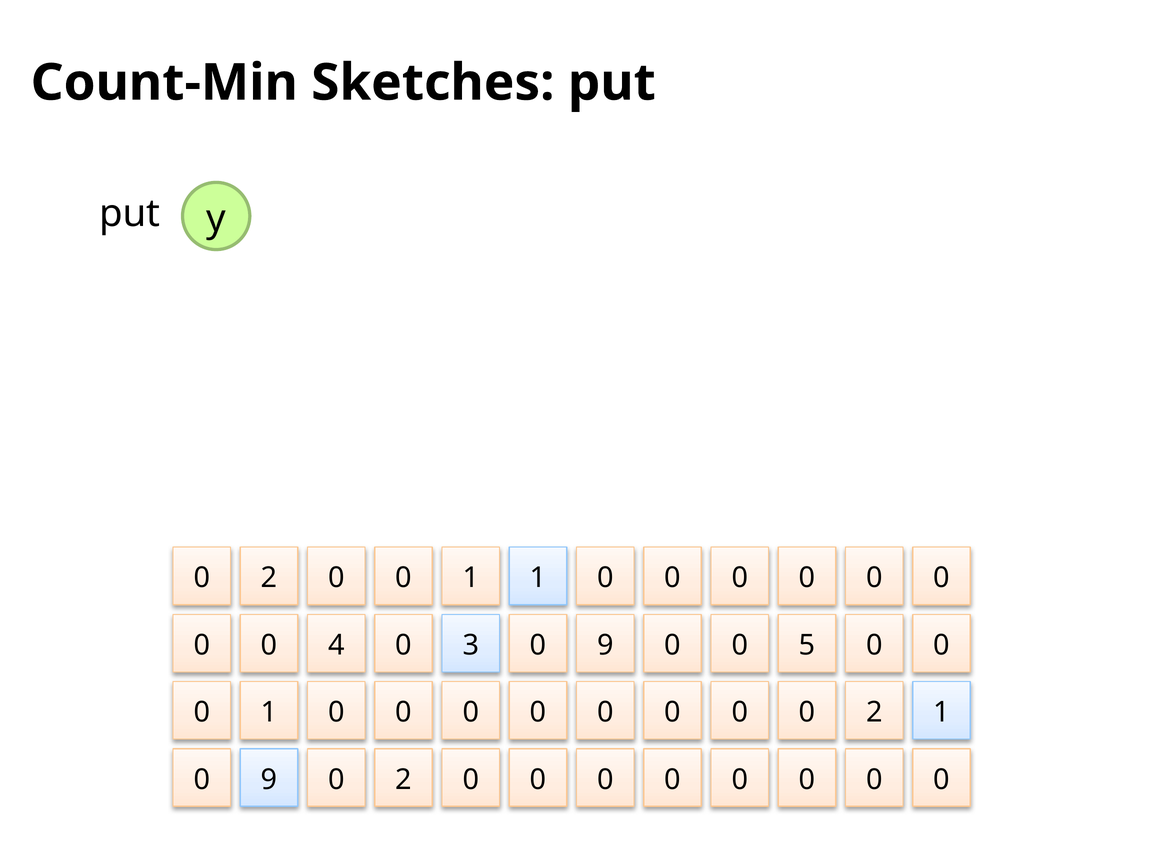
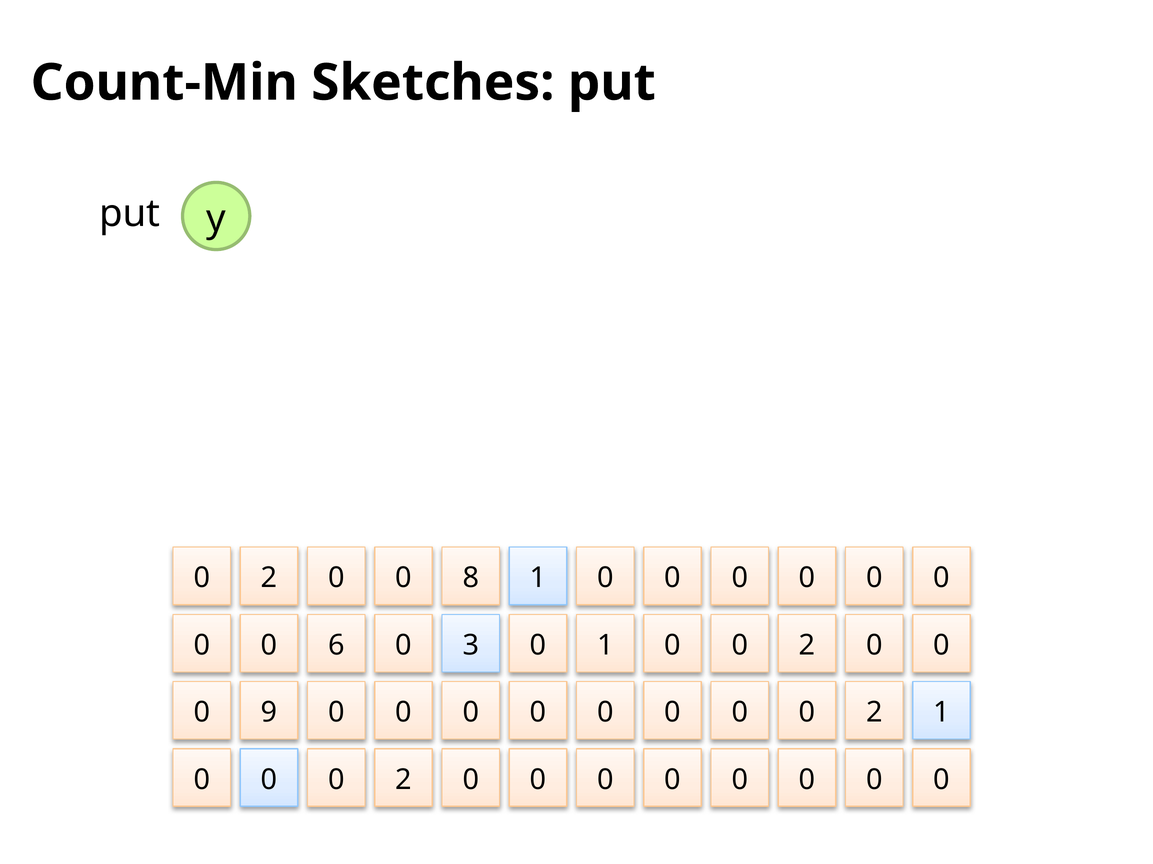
2 0 0 1: 1 -> 8 (471, 578)
4: 4 -> 6 (336, 646)
3 0 9: 9 -> 1 (605, 646)
5: 5 -> 2 (807, 646)
1: 1 -> 9 (269, 713)
9: 9 -> 0 (269, 780)
